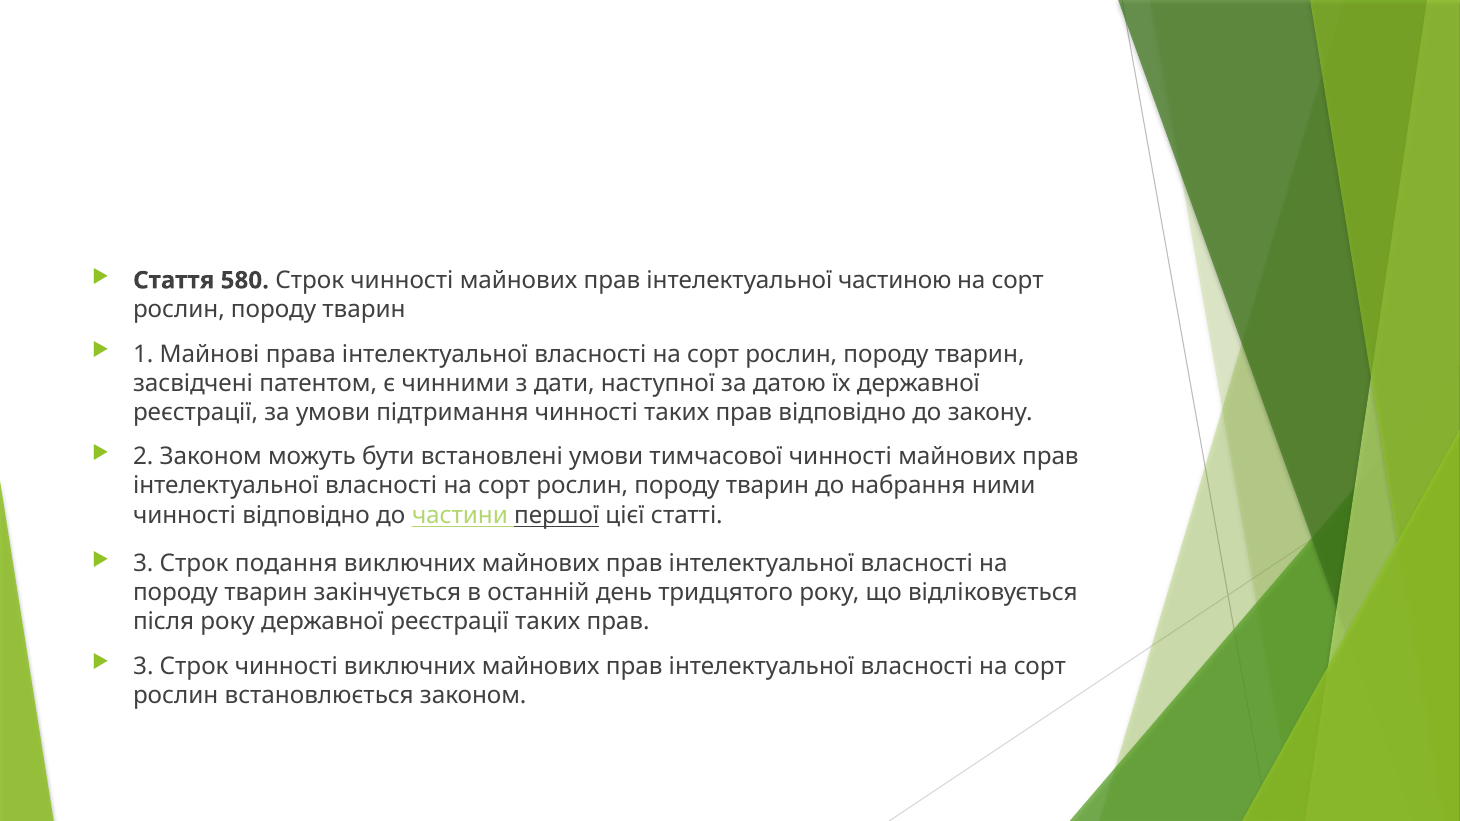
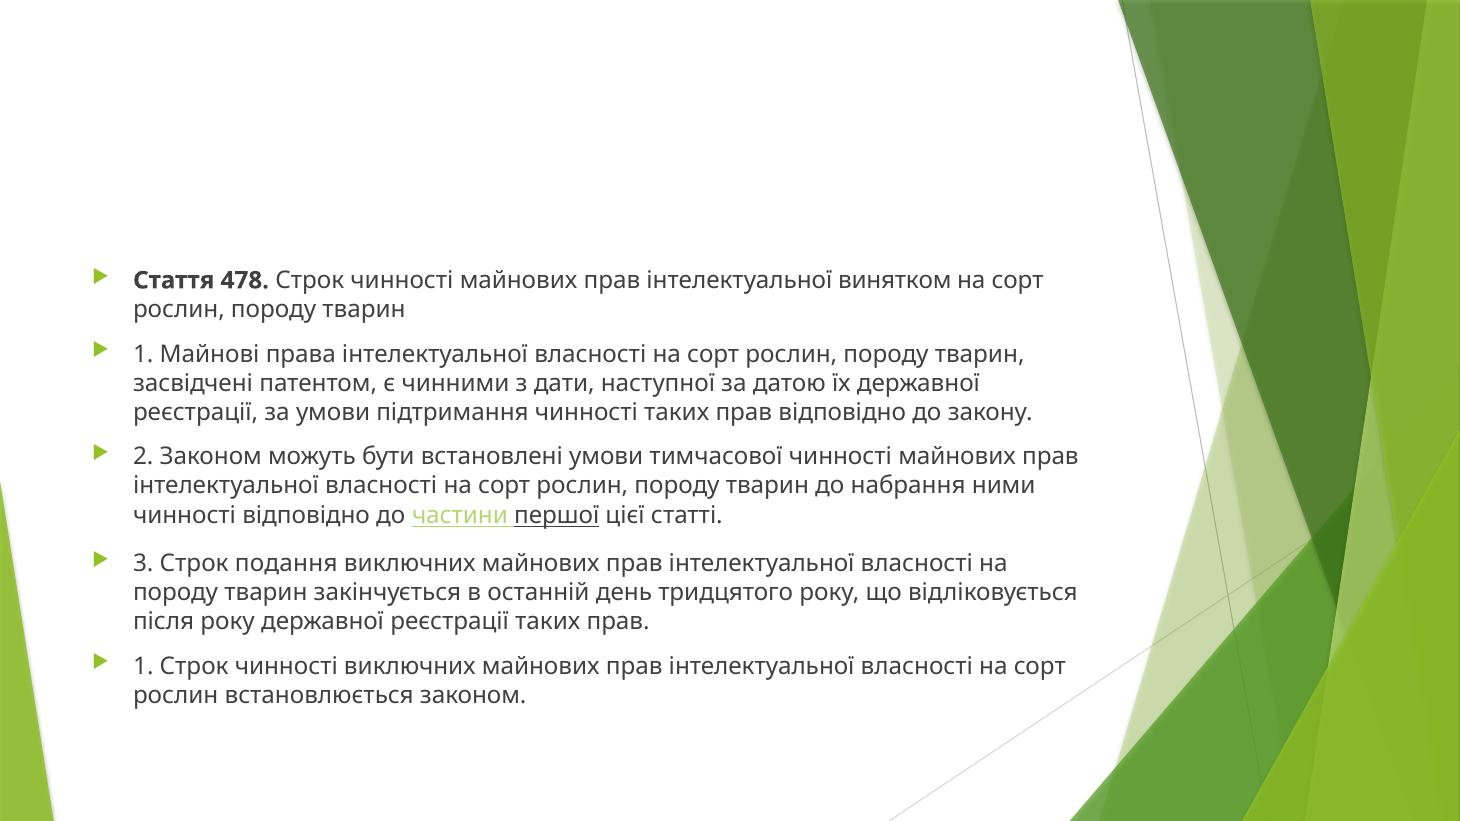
580: 580 -> 478 (245, 281)
частиною: частиною -> винятком (895, 281)
3: 3 -> 1 (143, 666)
